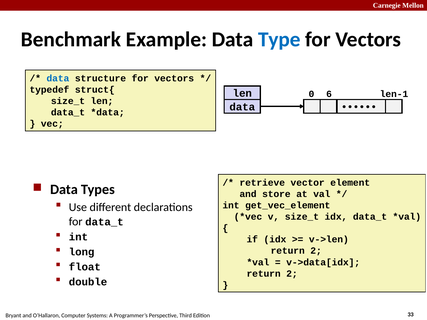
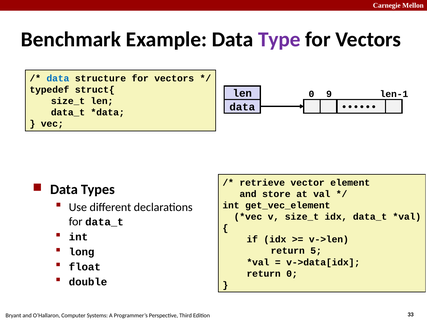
Type colour: blue -> purple (279, 40)
6: 6 -> 9 (329, 94)
2: 2 -> 5 (316, 251)
2: 2 -> 0 (292, 274)
